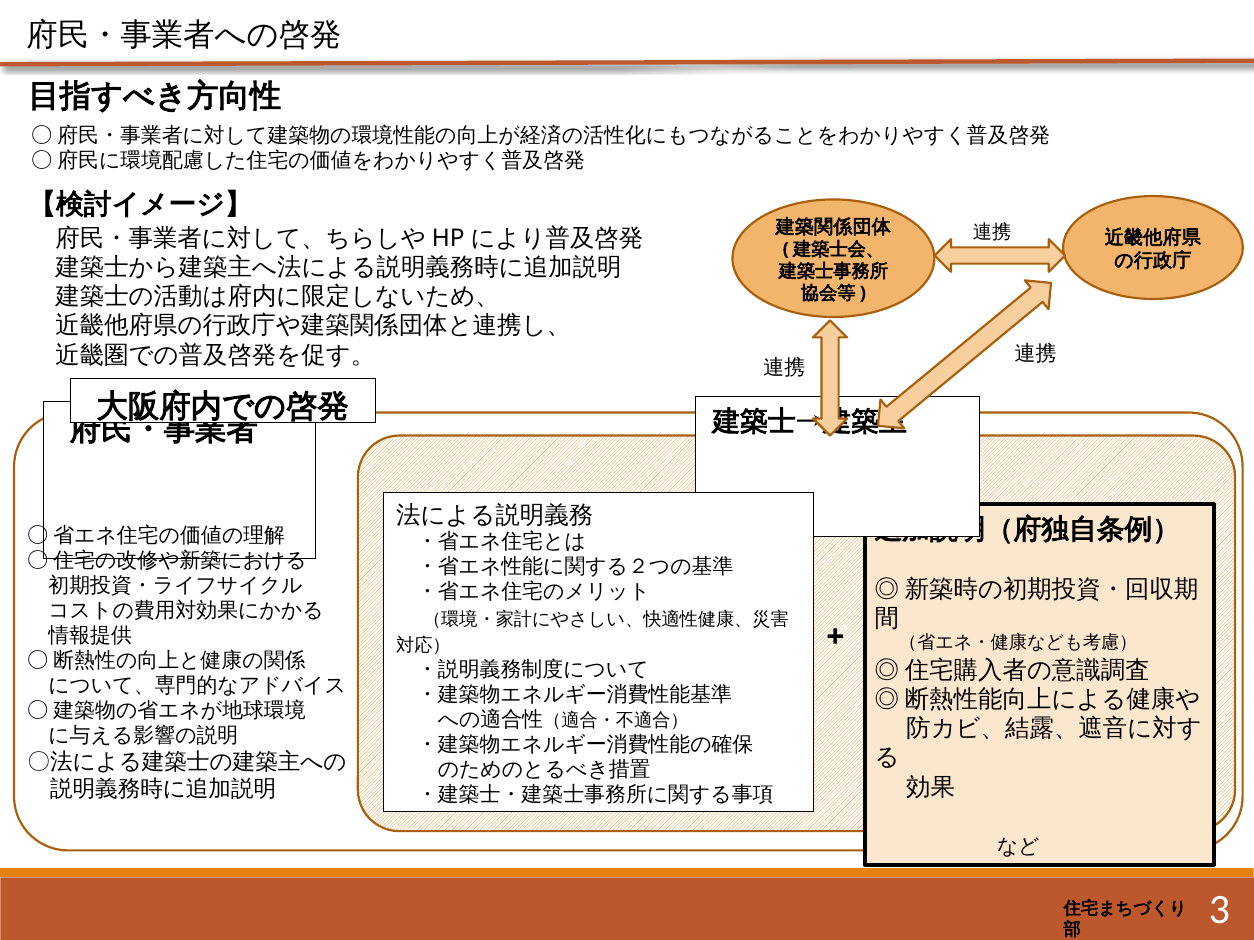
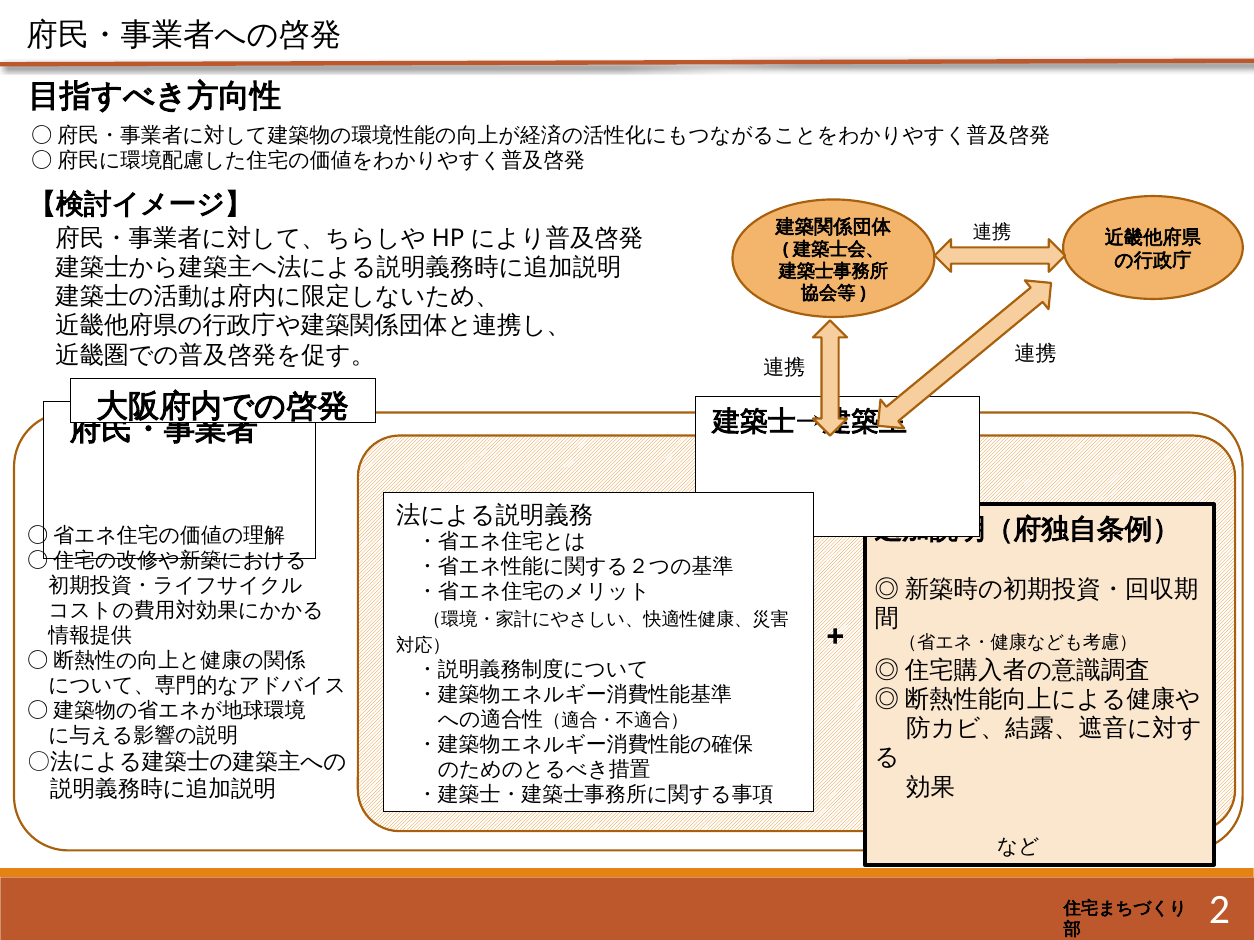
3: 3 -> 2 (1220, 910)
